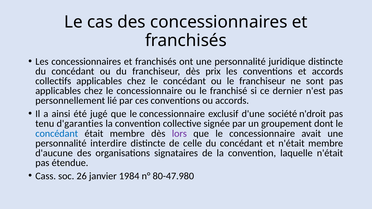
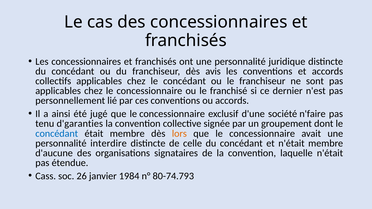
prix: prix -> avis (213, 71)
n'droit: n'droit -> n'faire (313, 114)
lors colour: purple -> orange (179, 134)
80-47.980: 80-47.980 -> 80-74.793 (173, 176)
